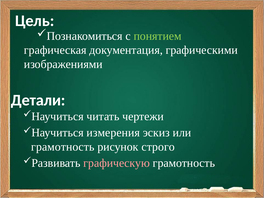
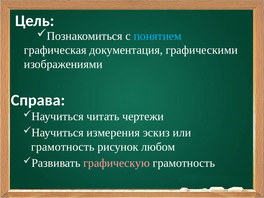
понятием colour: light green -> light blue (158, 36)
Детали: Детали -> Справа (38, 100)
строго: строго -> любом (158, 147)
